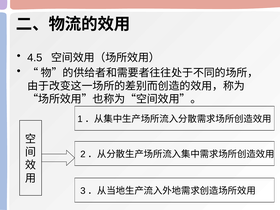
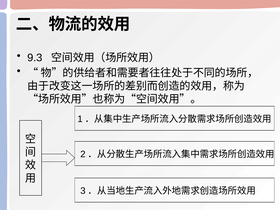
4.5: 4.5 -> 9.3 (35, 58)
